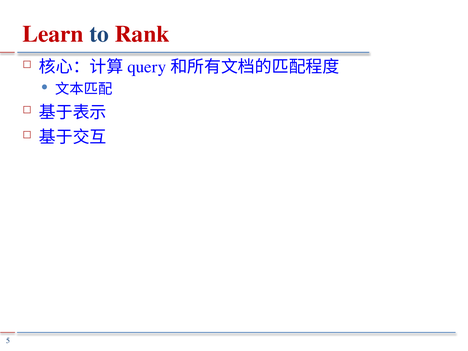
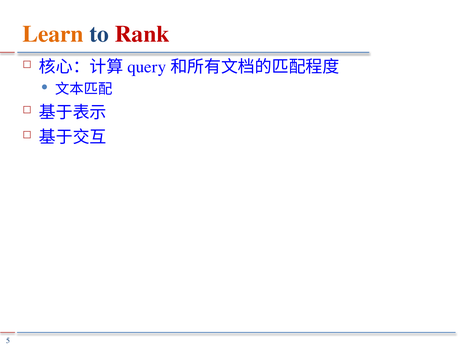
Learn colour: red -> orange (53, 34)
